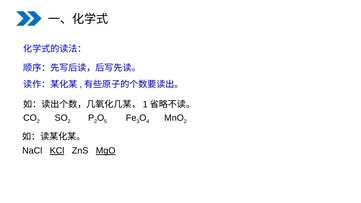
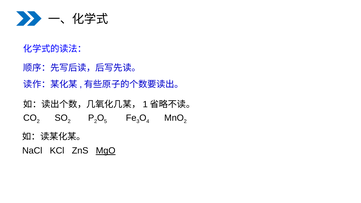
KCl underline: present -> none (57, 151)
